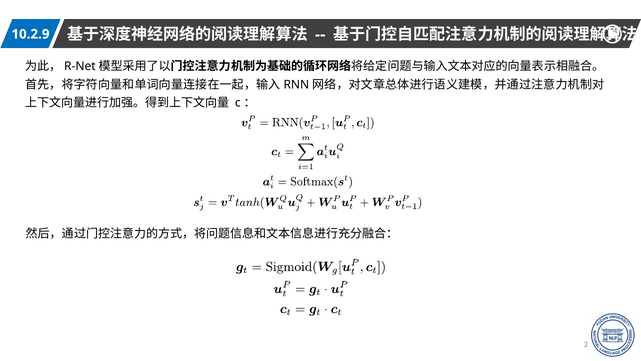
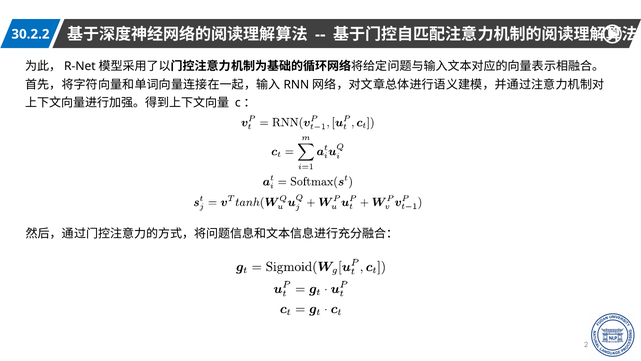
10.2.9: 10.2.9 -> 30.2.2 (30, 34)
